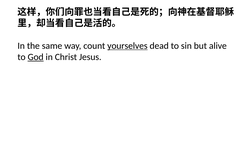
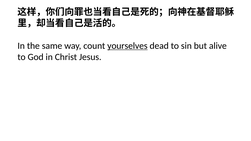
God underline: present -> none (36, 57)
